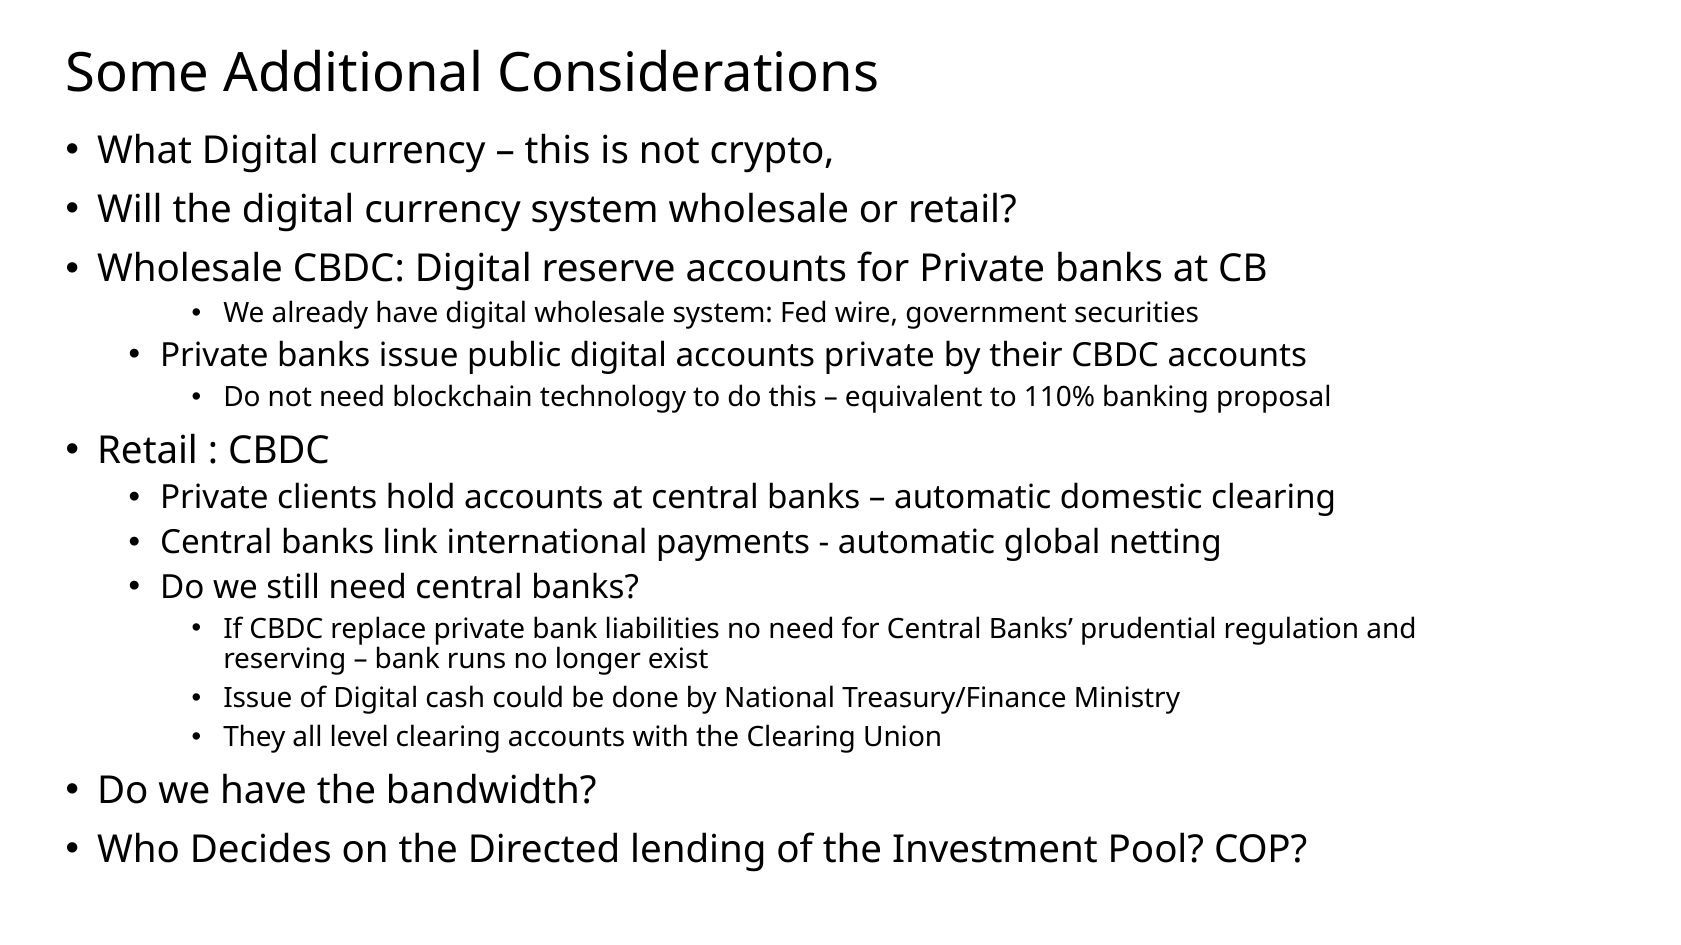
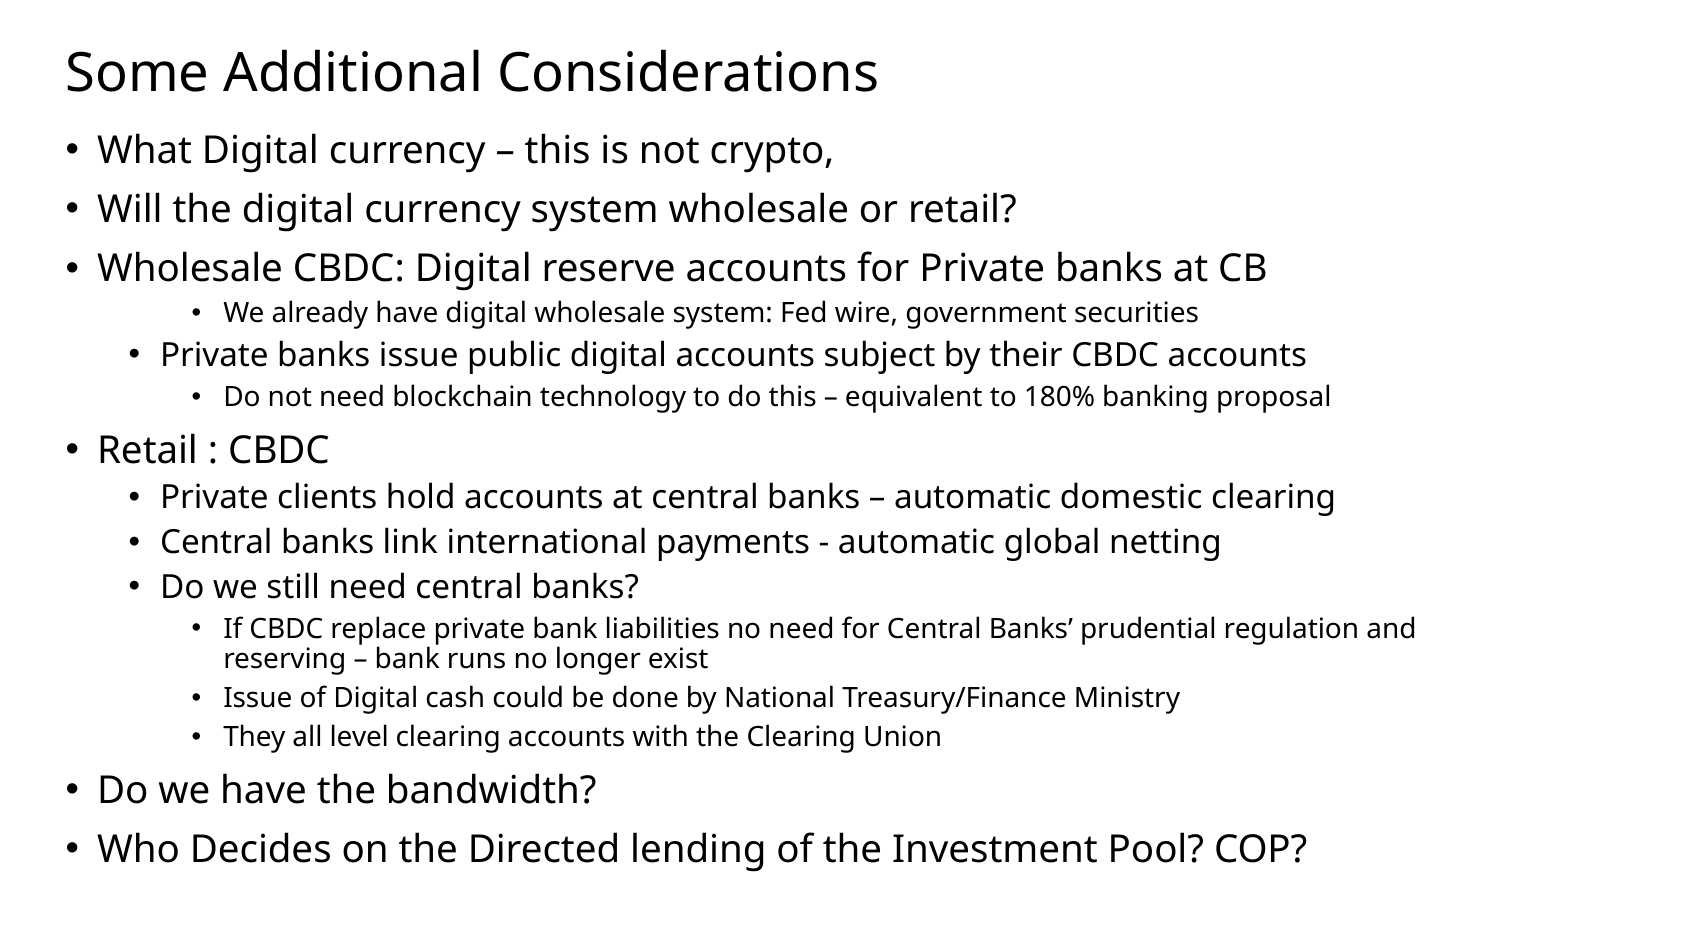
accounts private: private -> subject (880, 355)
110%: 110% -> 180% (1060, 397)
